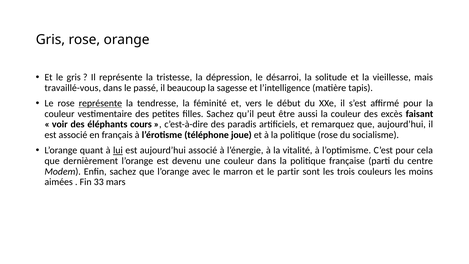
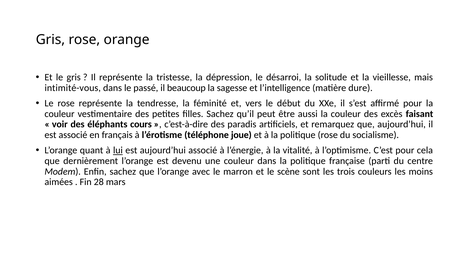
travaillé-vous: travaillé-vous -> intimité-vous (73, 88)
tapis: tapis -> dure (361, 88)
représente underline: present -> none (100, 103)
partir: partir -> scène (288, 171)
33: 33 -> 28 (99, 182)
